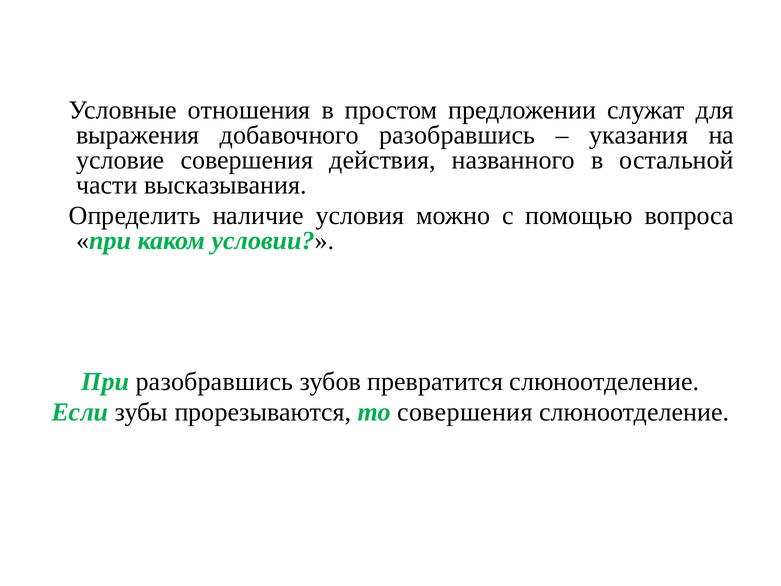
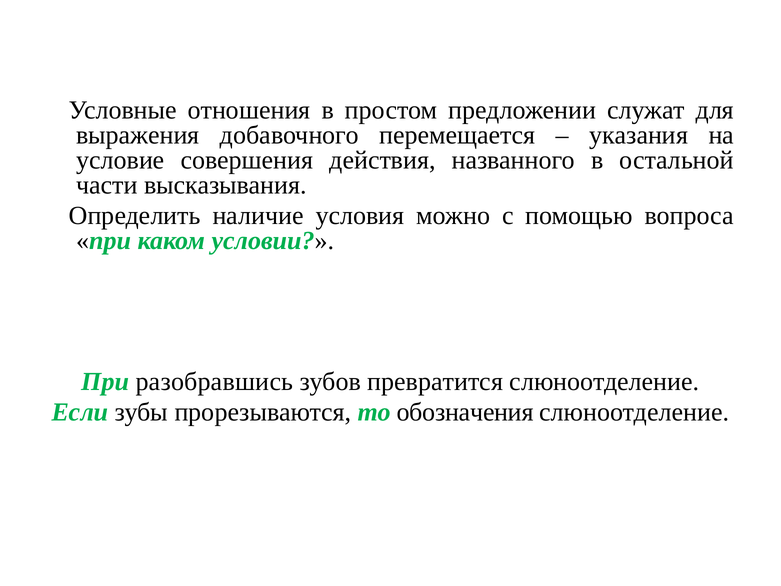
добавочного разобравшись: разобравшись -> перемещается (457, 135)
то совершения: совершения -> обозначения (465, 412)
